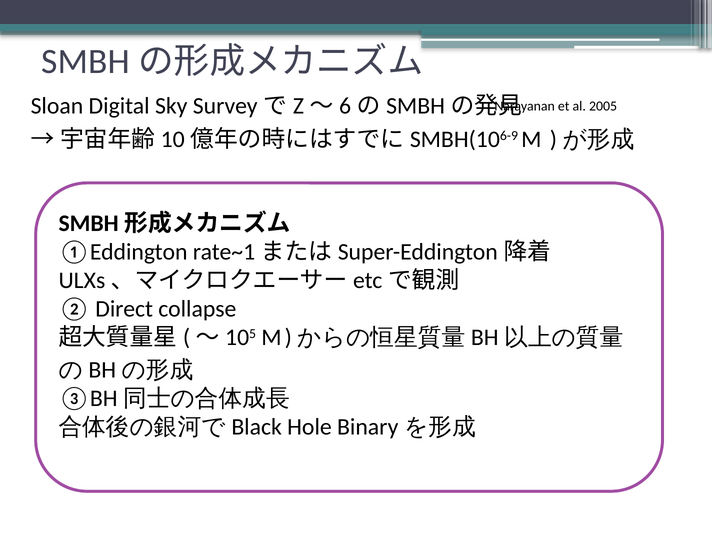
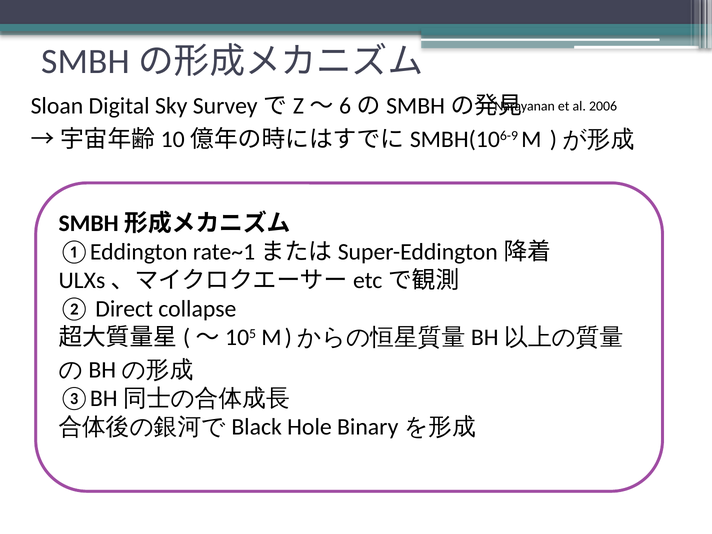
2005: 2005 -> 2006 (603, 106)
